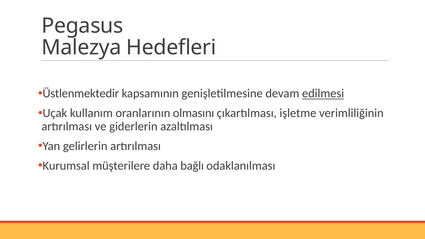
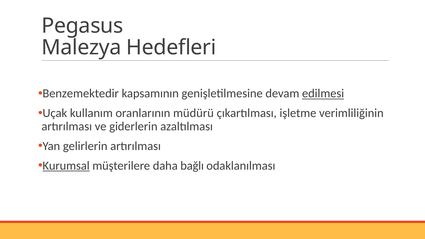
Üstlenmektedir: Üstlenmektedir -> Benzemektedir (81, 94)
olmasını: olmasını -> müdürü (193, 113)
Kurumsal underline: none -> present (66, 166)
